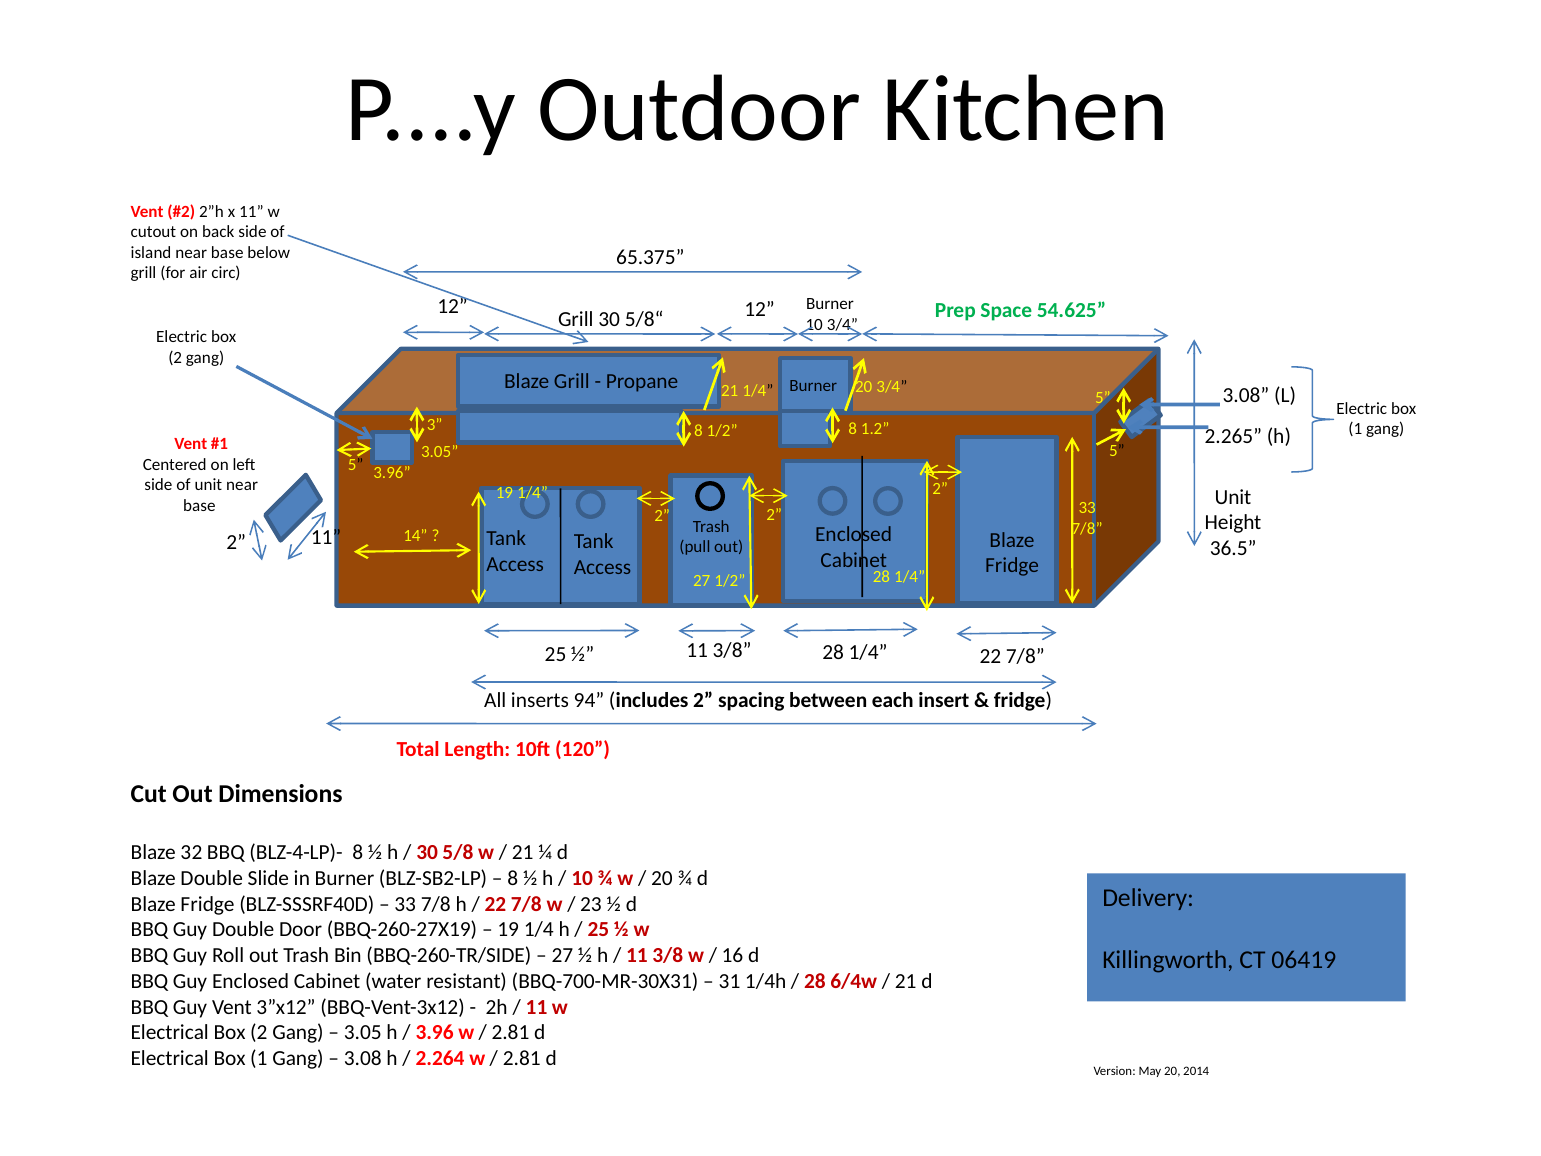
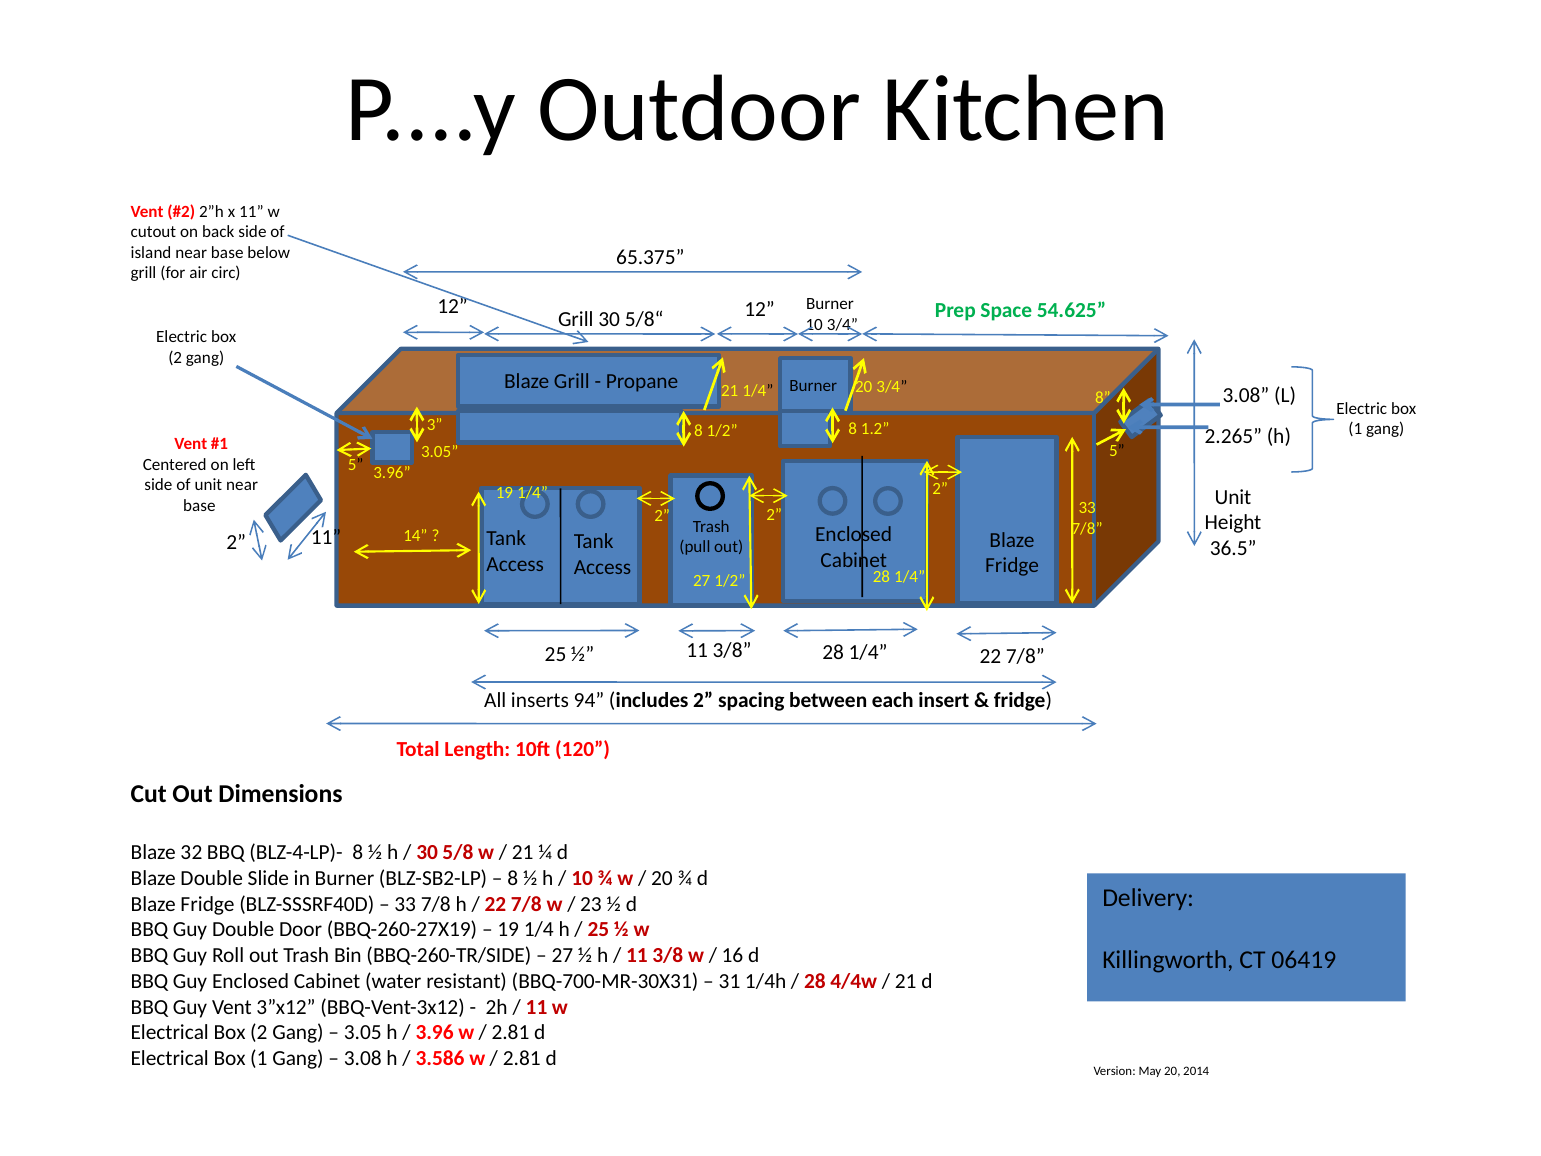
5: 5 -> 8 (1103, 398)
6/4w: 6/4w -> 4/4w (854, 981)
2.264: 2.264 -> 3.586 (440, 1058)
